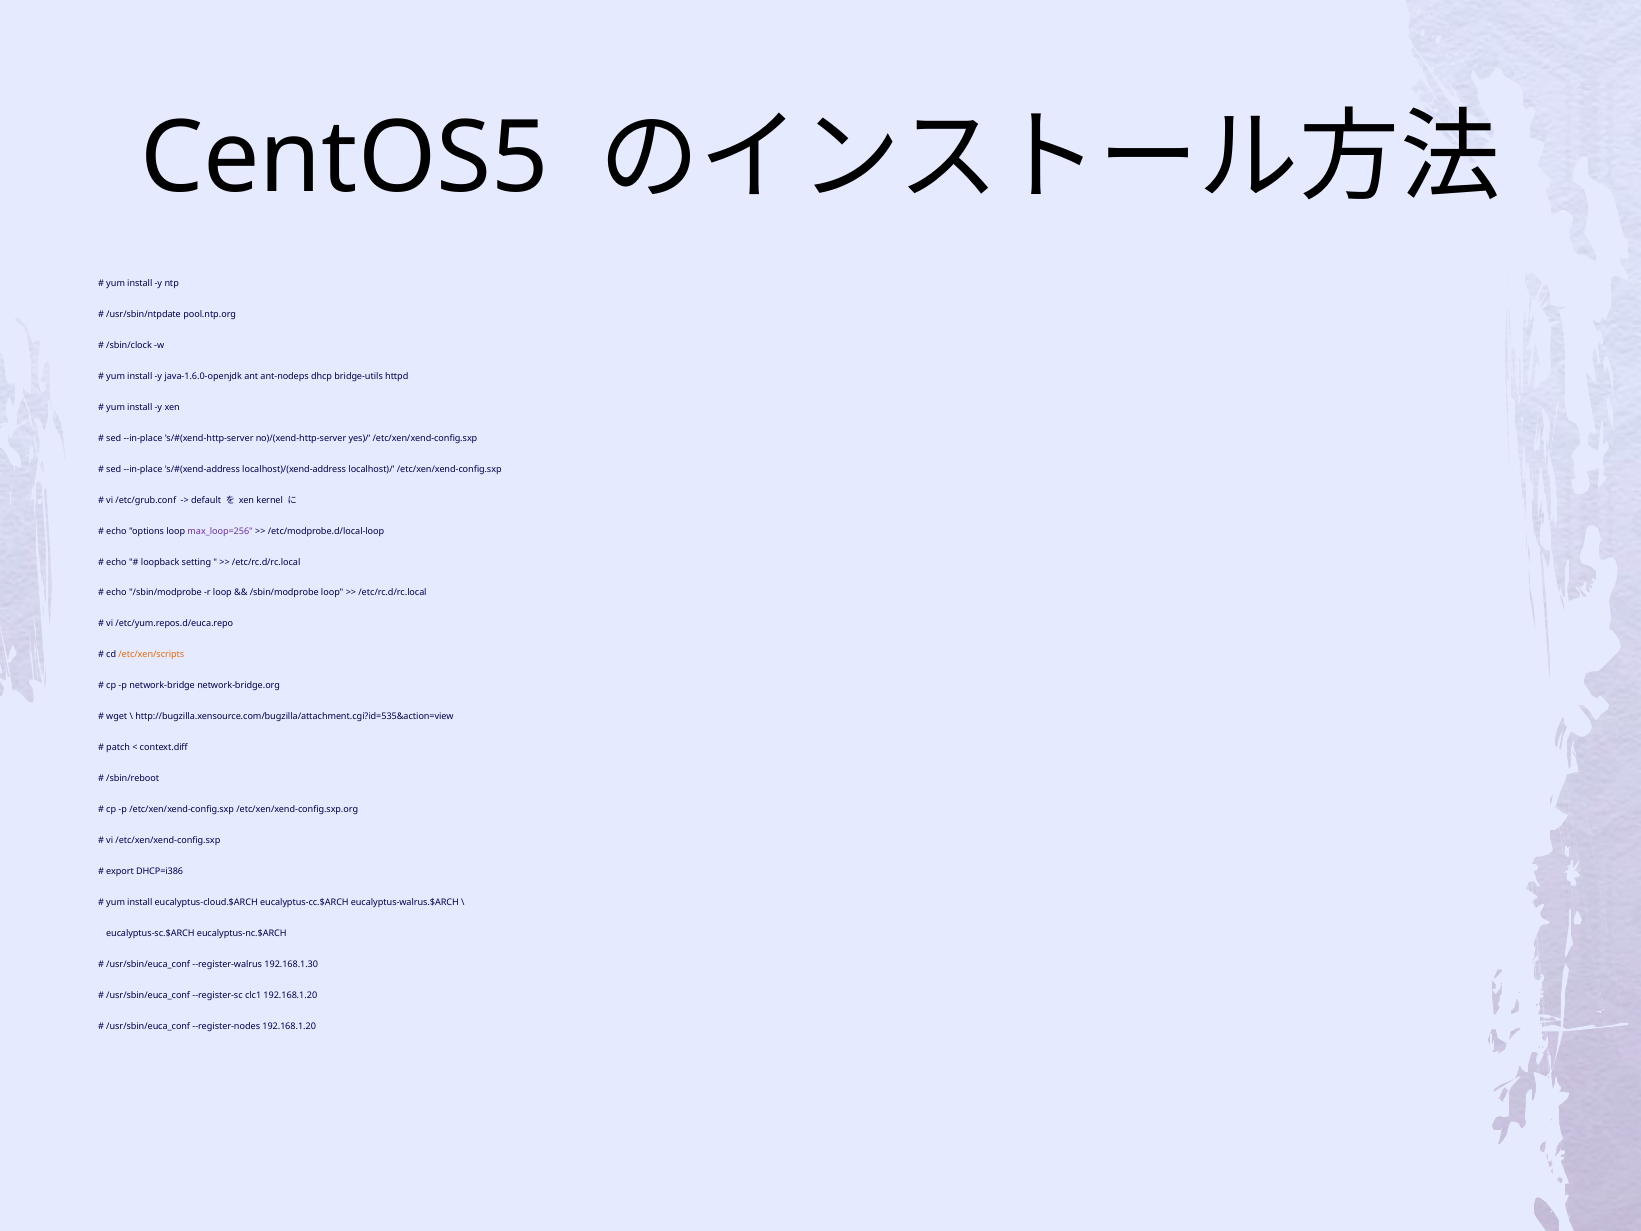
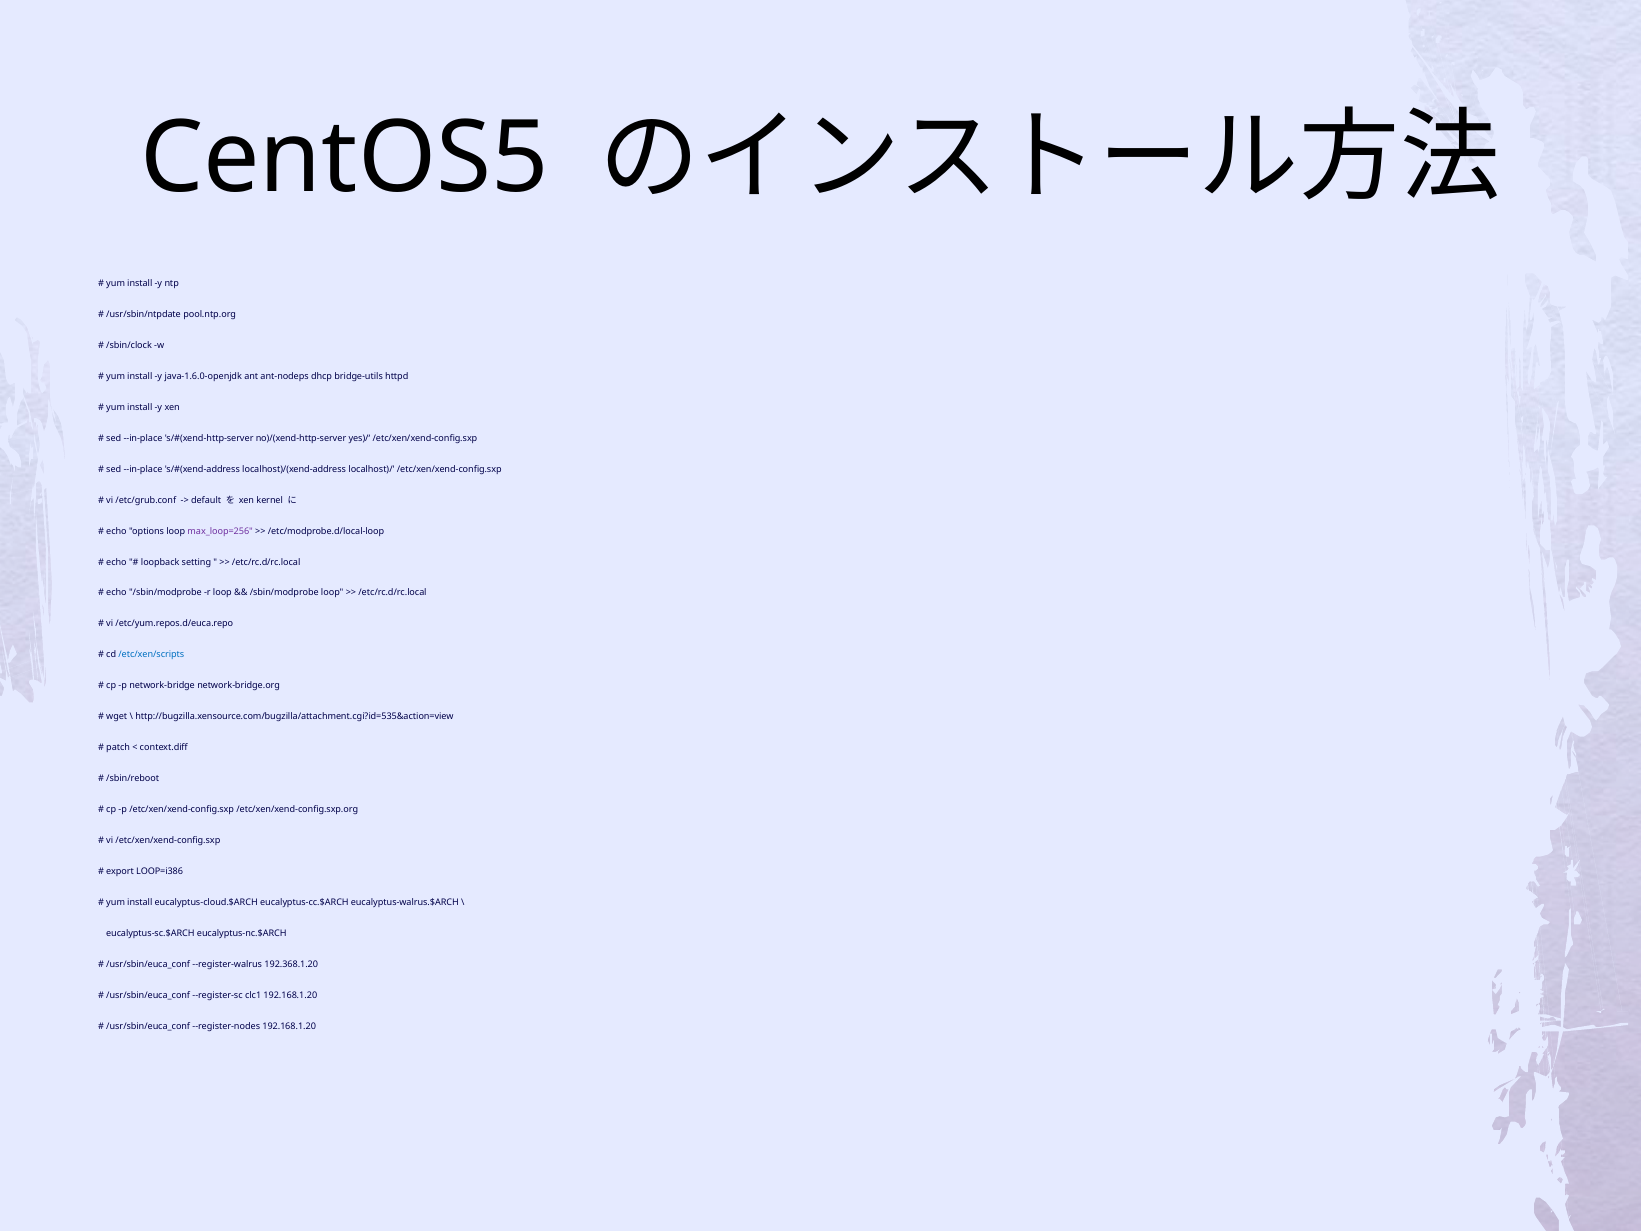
/etc/xen/scripts colour: orange -> blue (151, 655)
DHCP=i386: DHCP=i386 -> LOOP=i386 (160, 871)
192.168.1.30: 192.168.1.30 -> 192.368.1.20 (291, 964)
